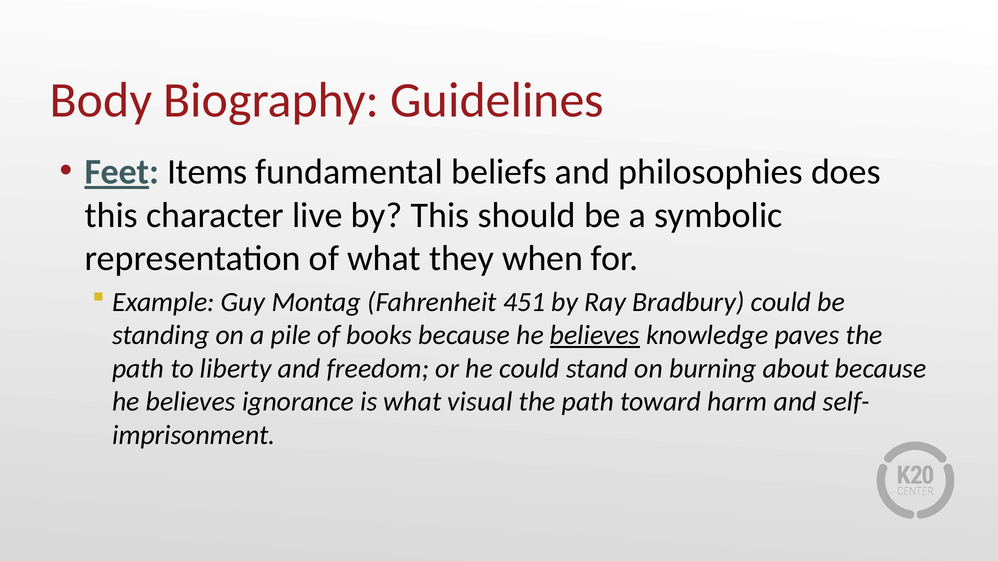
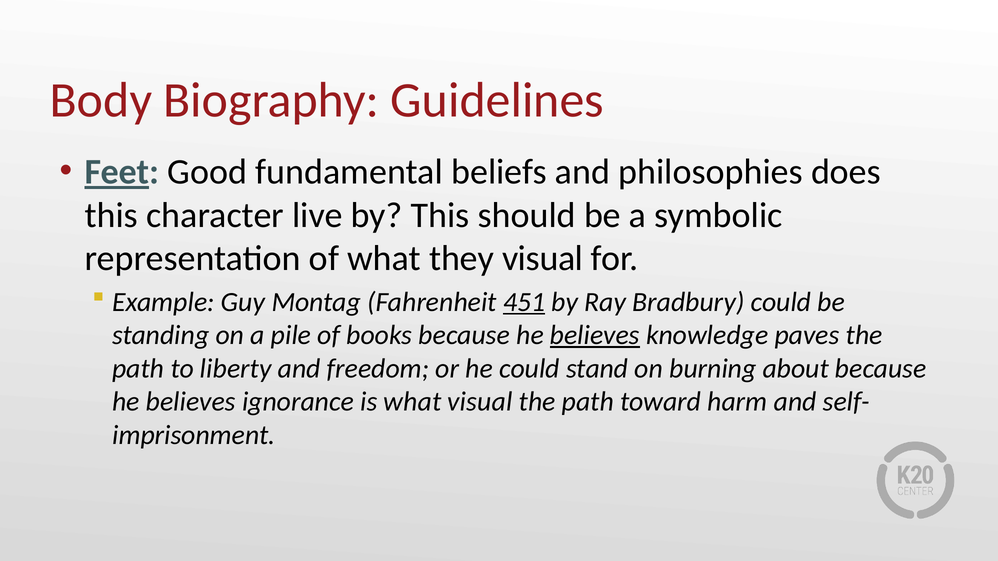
Items: Items -> Good (207, 172)
they when: when -> visual (543, 259)
451 underline: none -> present (524, 302)
